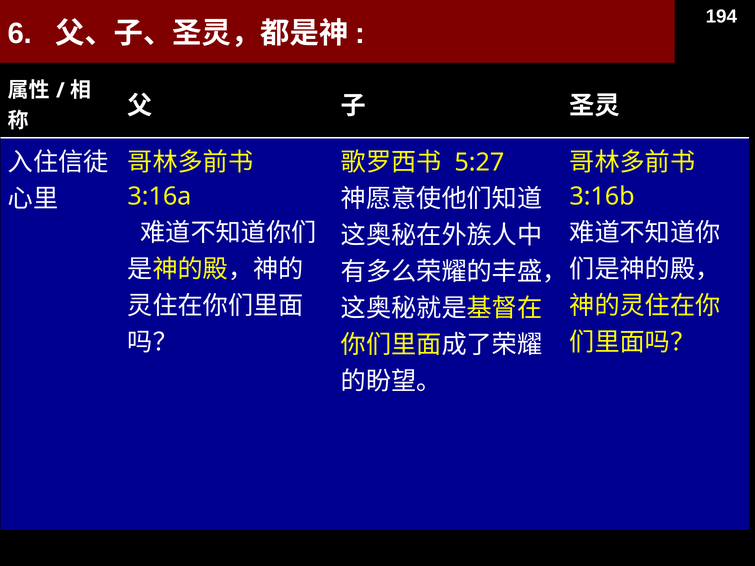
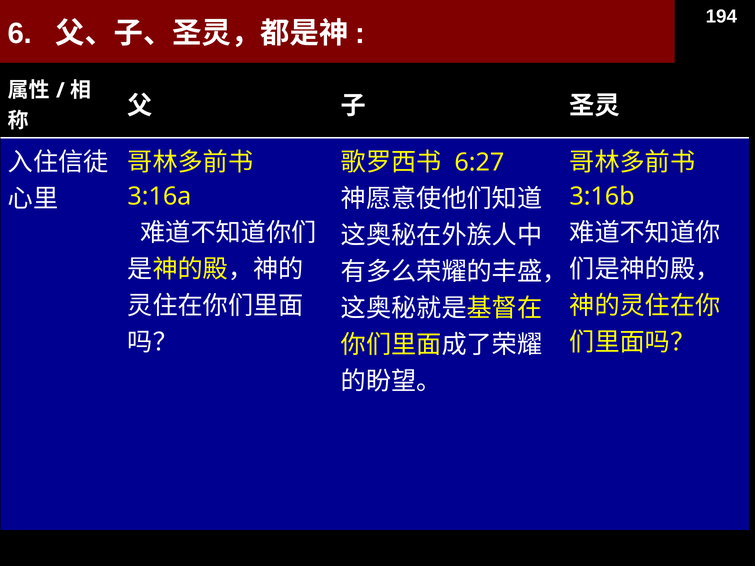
5:27: 5:27 -> 6:27 (479, 162)
